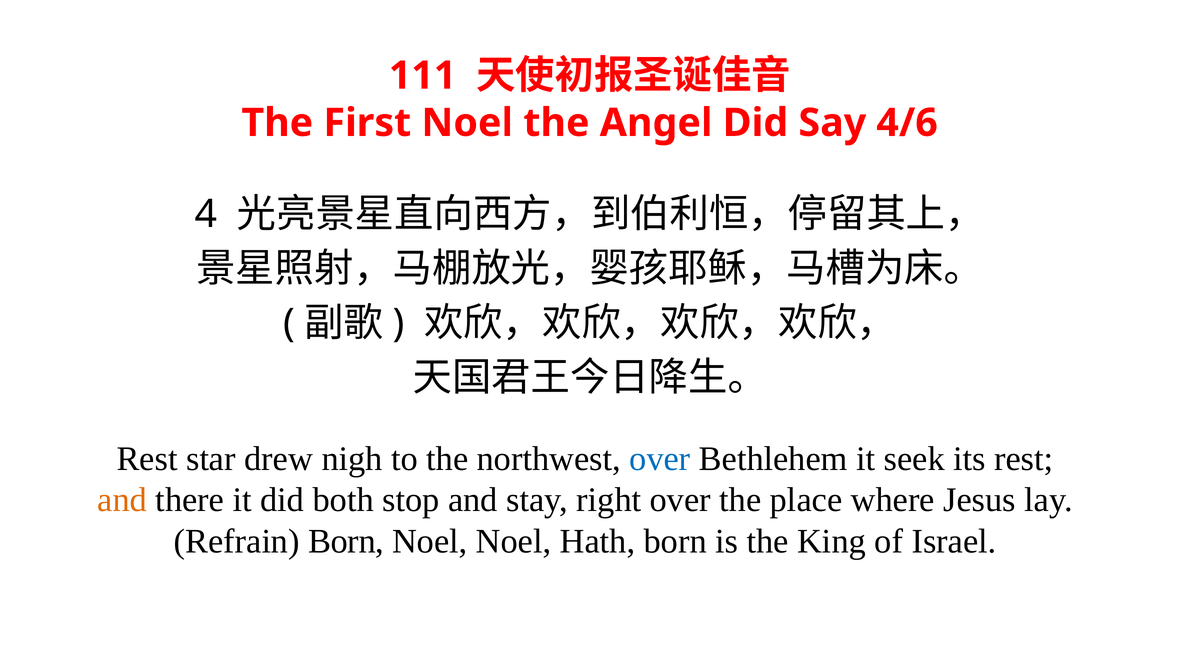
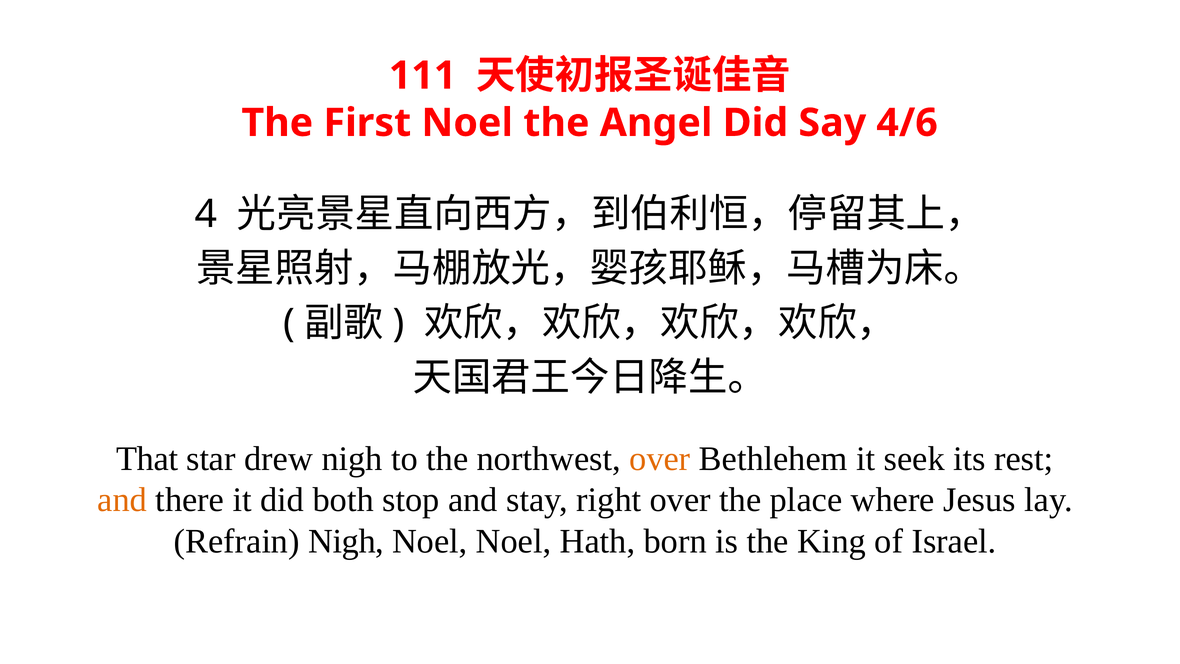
Rest: Rest -> That (147, 459)
over colour: blue -> orange (660, 459)
Refrain Born: Born -> Nigh (346, 541)
